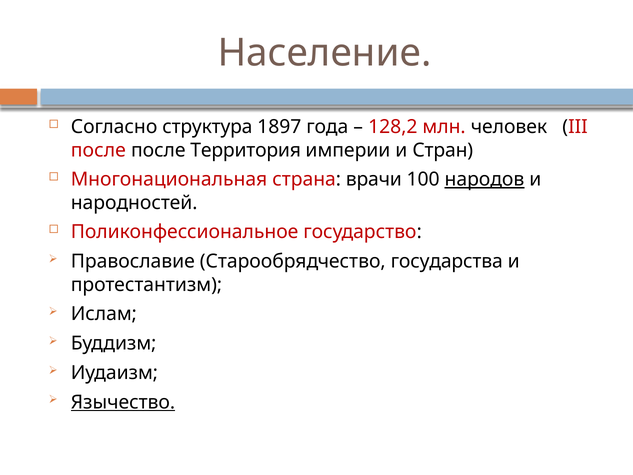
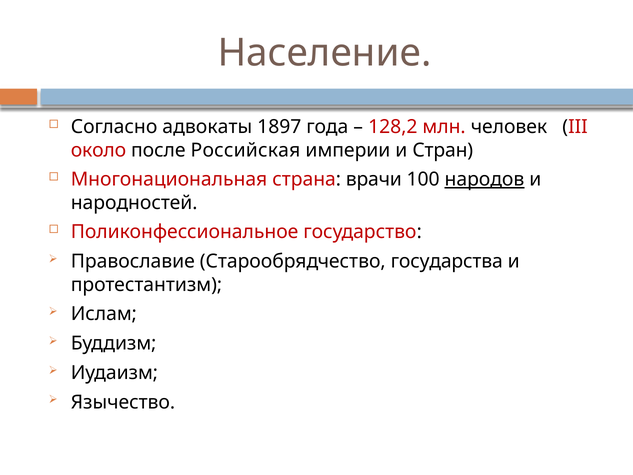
структура: структура -> адвокаты (207, 127)
после: после -> около (98, 150)
Территория: Территория -> Российская (245, 150)
Язычество underline: present -> none (123, 402)
